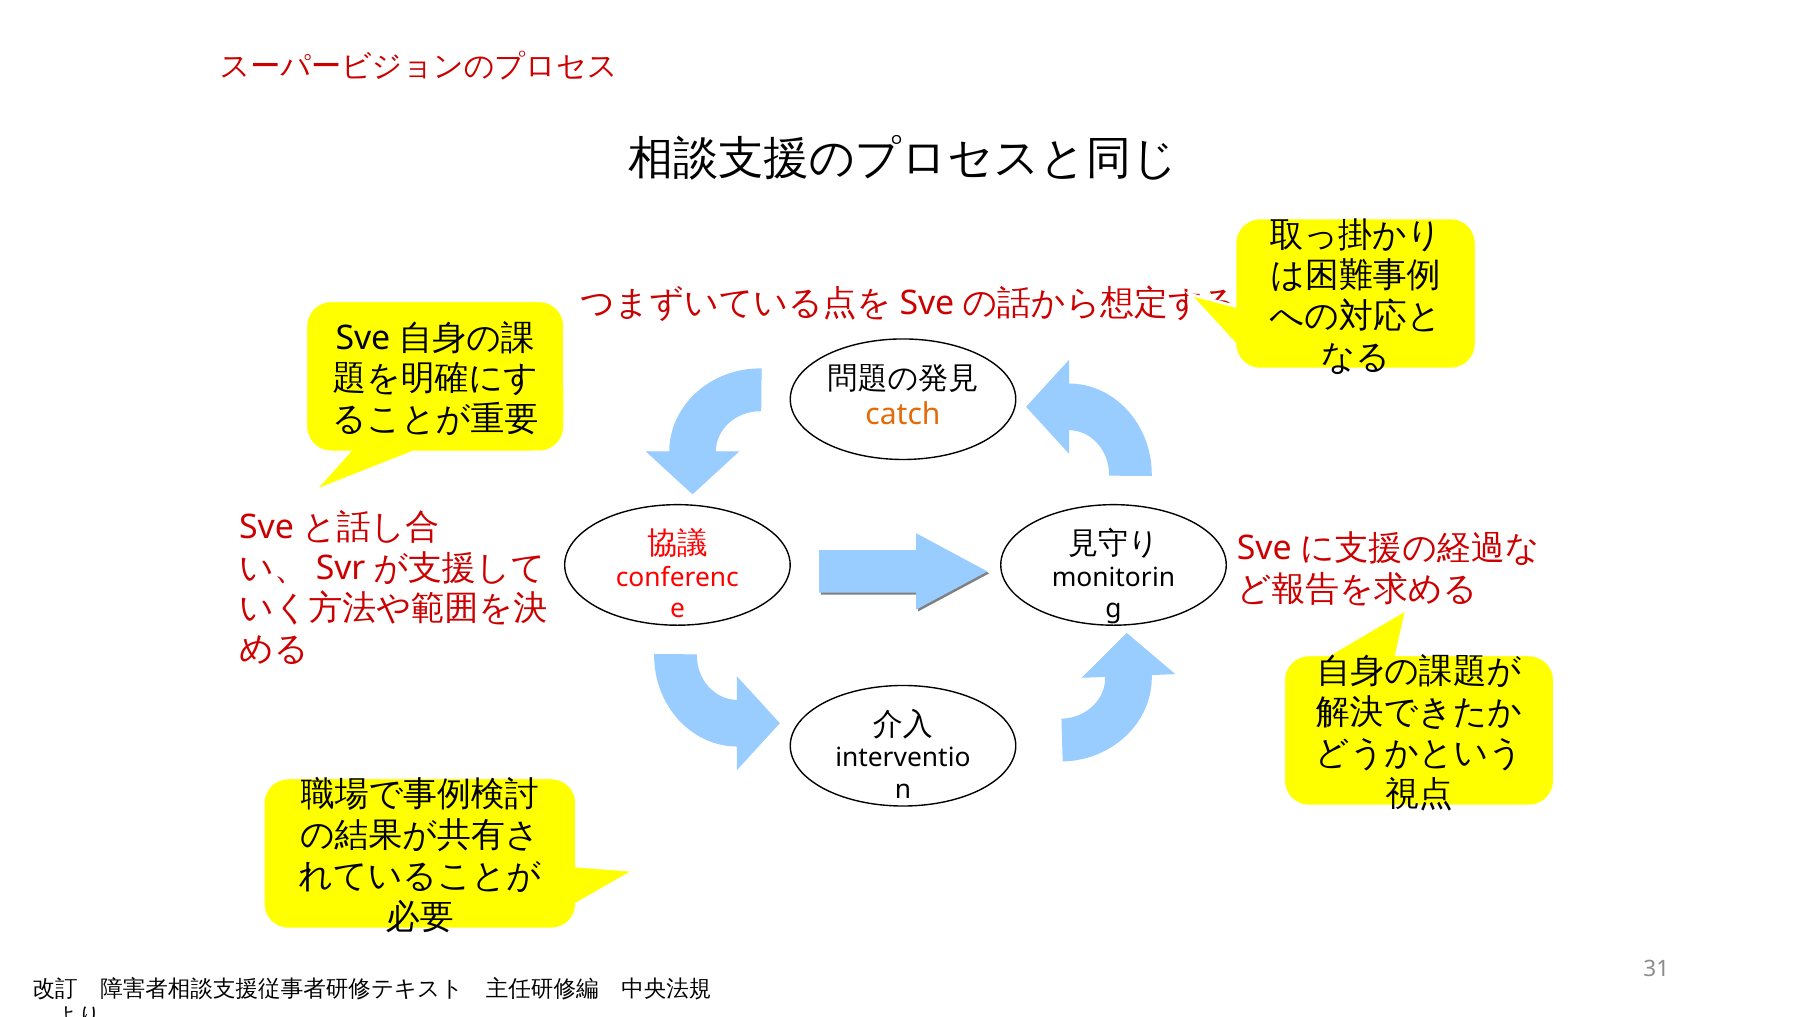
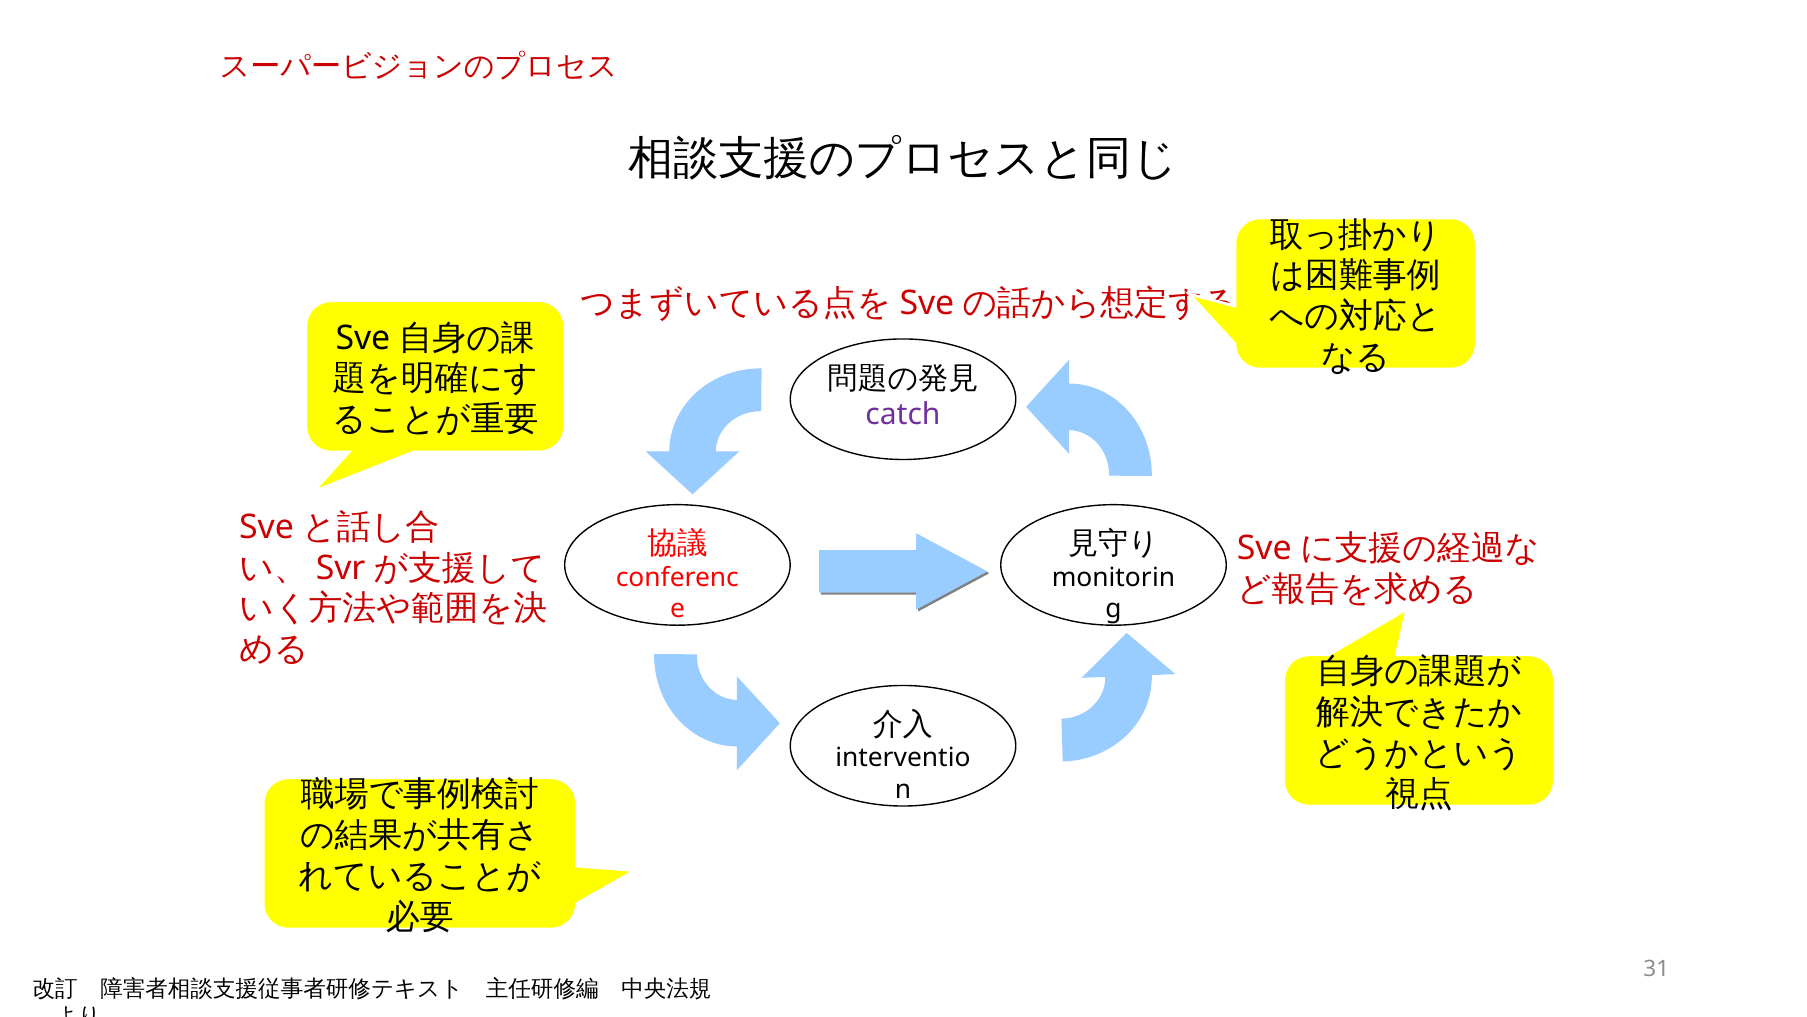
catch colour: orange -> purple (903, 414)
